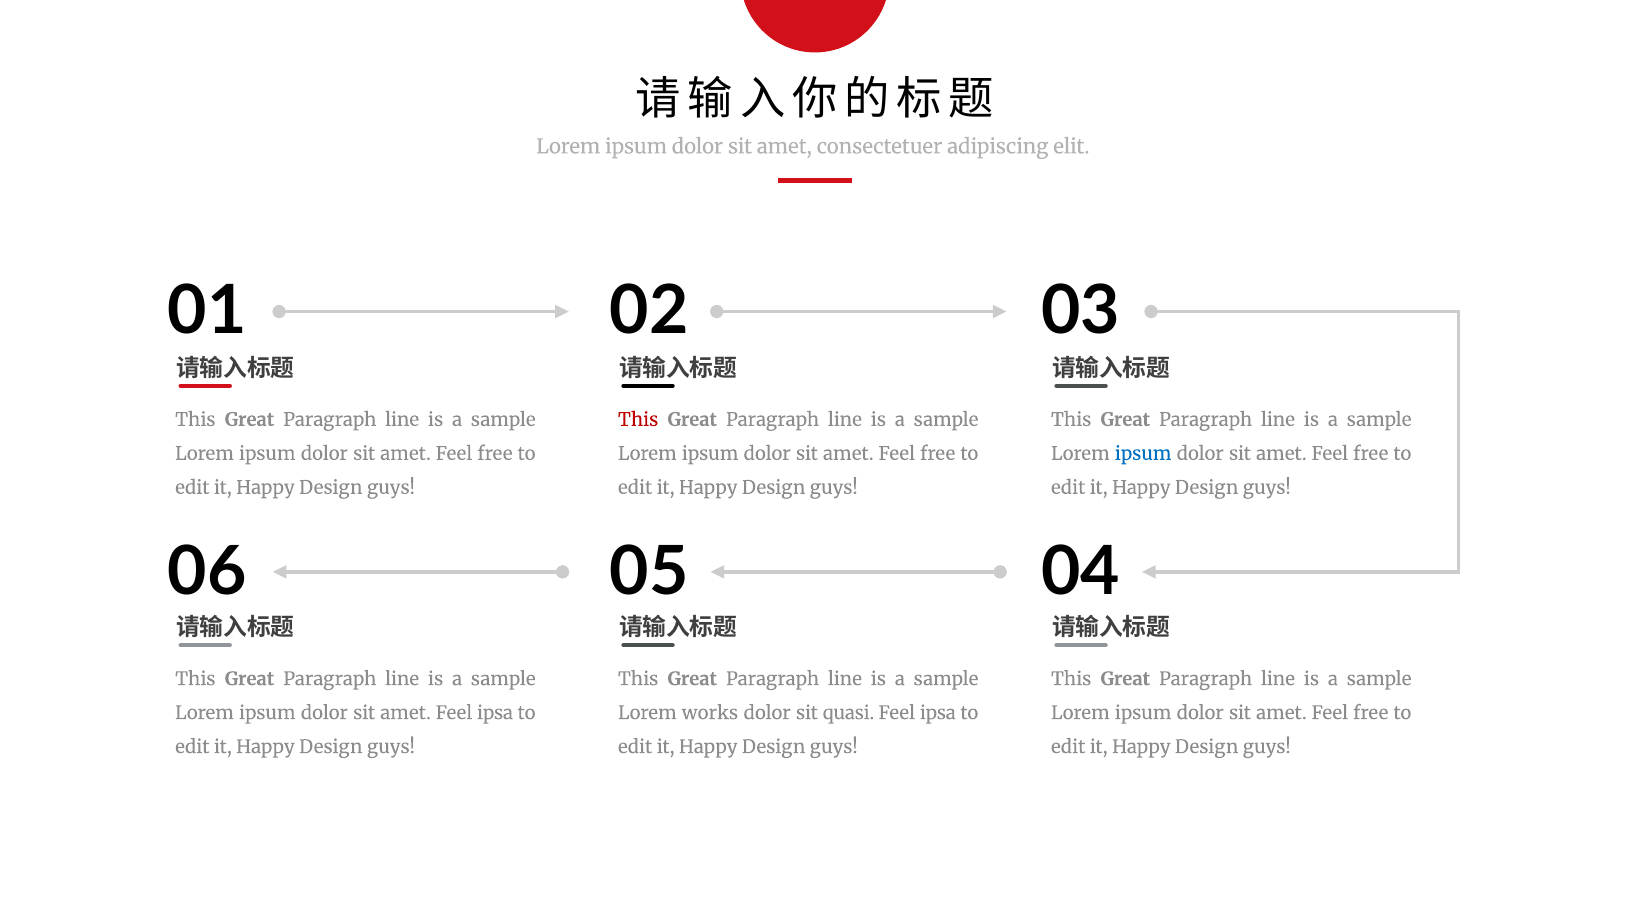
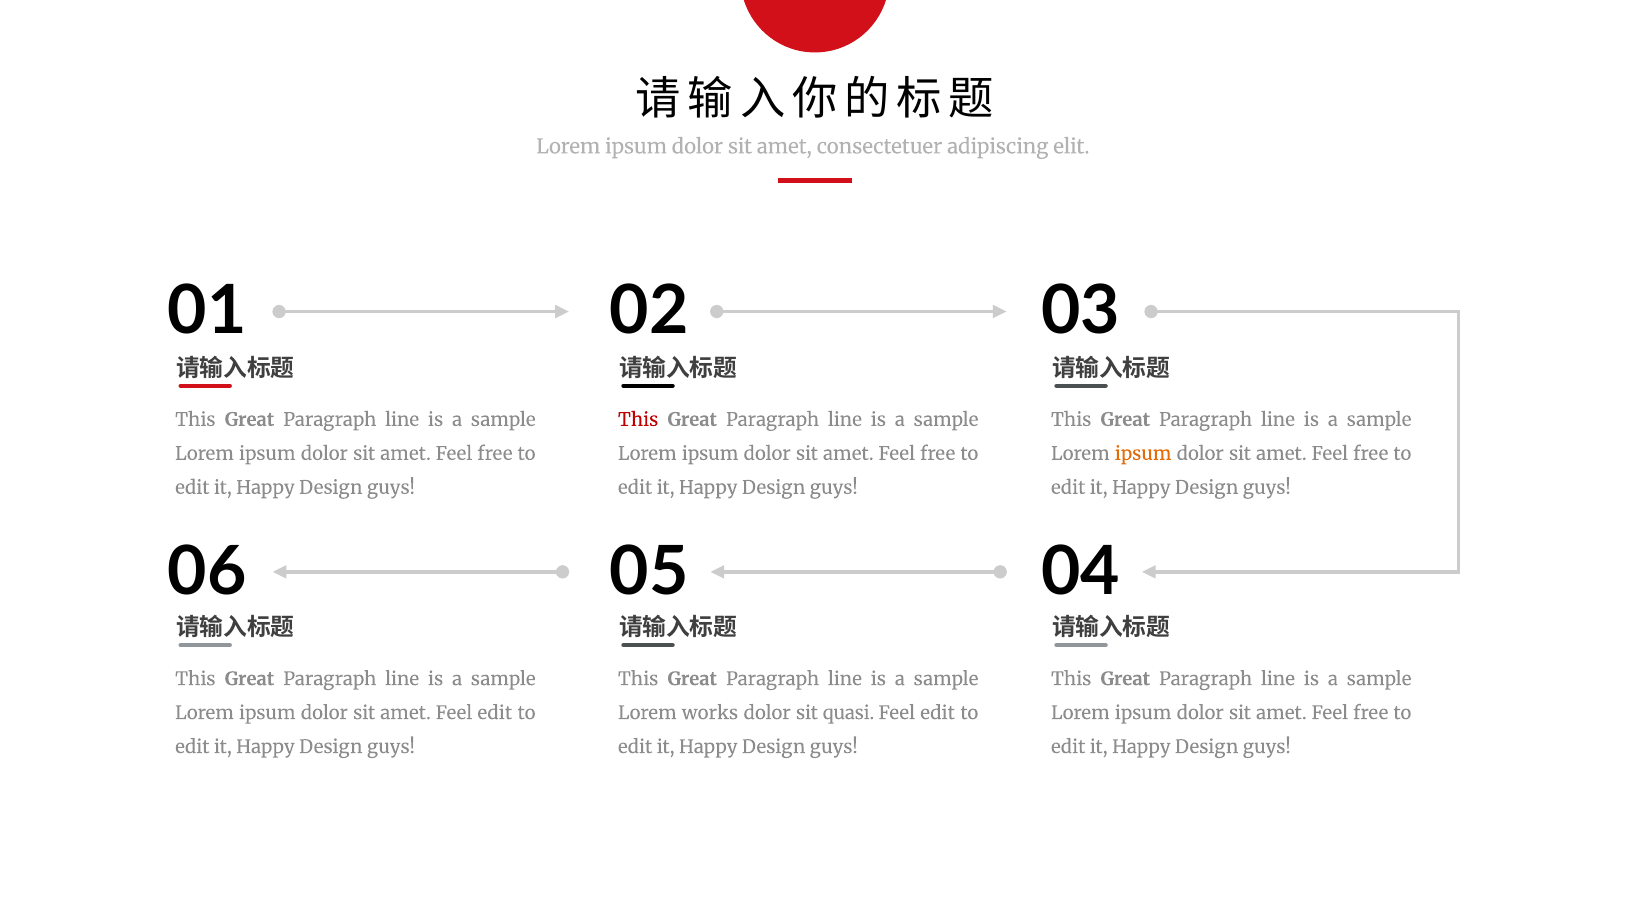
ipsum colour: blue -> orange (1143, 454)
amet Feel ipsa: ipsa -> edit (495, 713)
ipsa: ipsa -> edit (938, 713)
